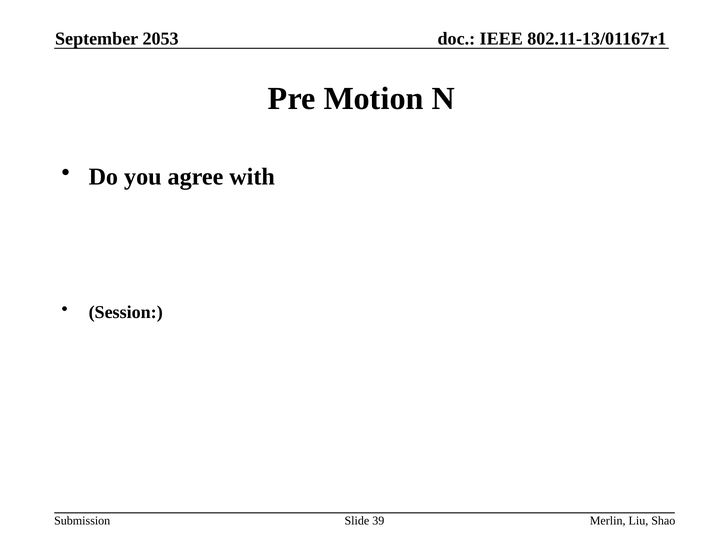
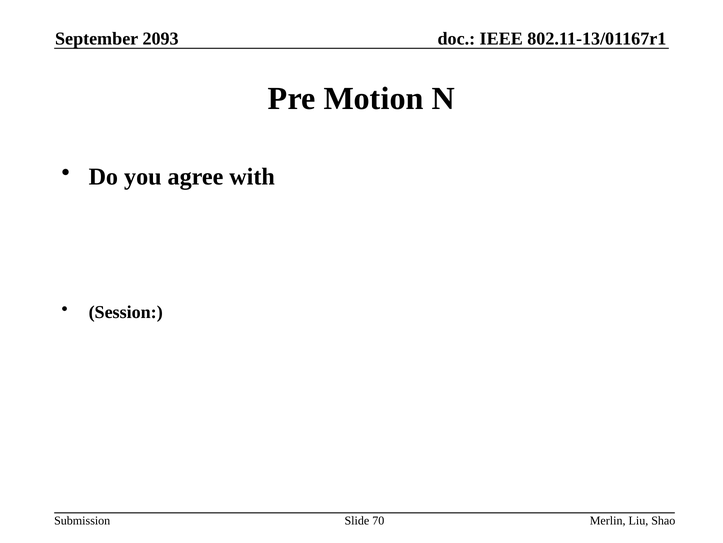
2053: 2053 -> 2093 (161, 39)
39: 39 -> 70 (378, 520)
